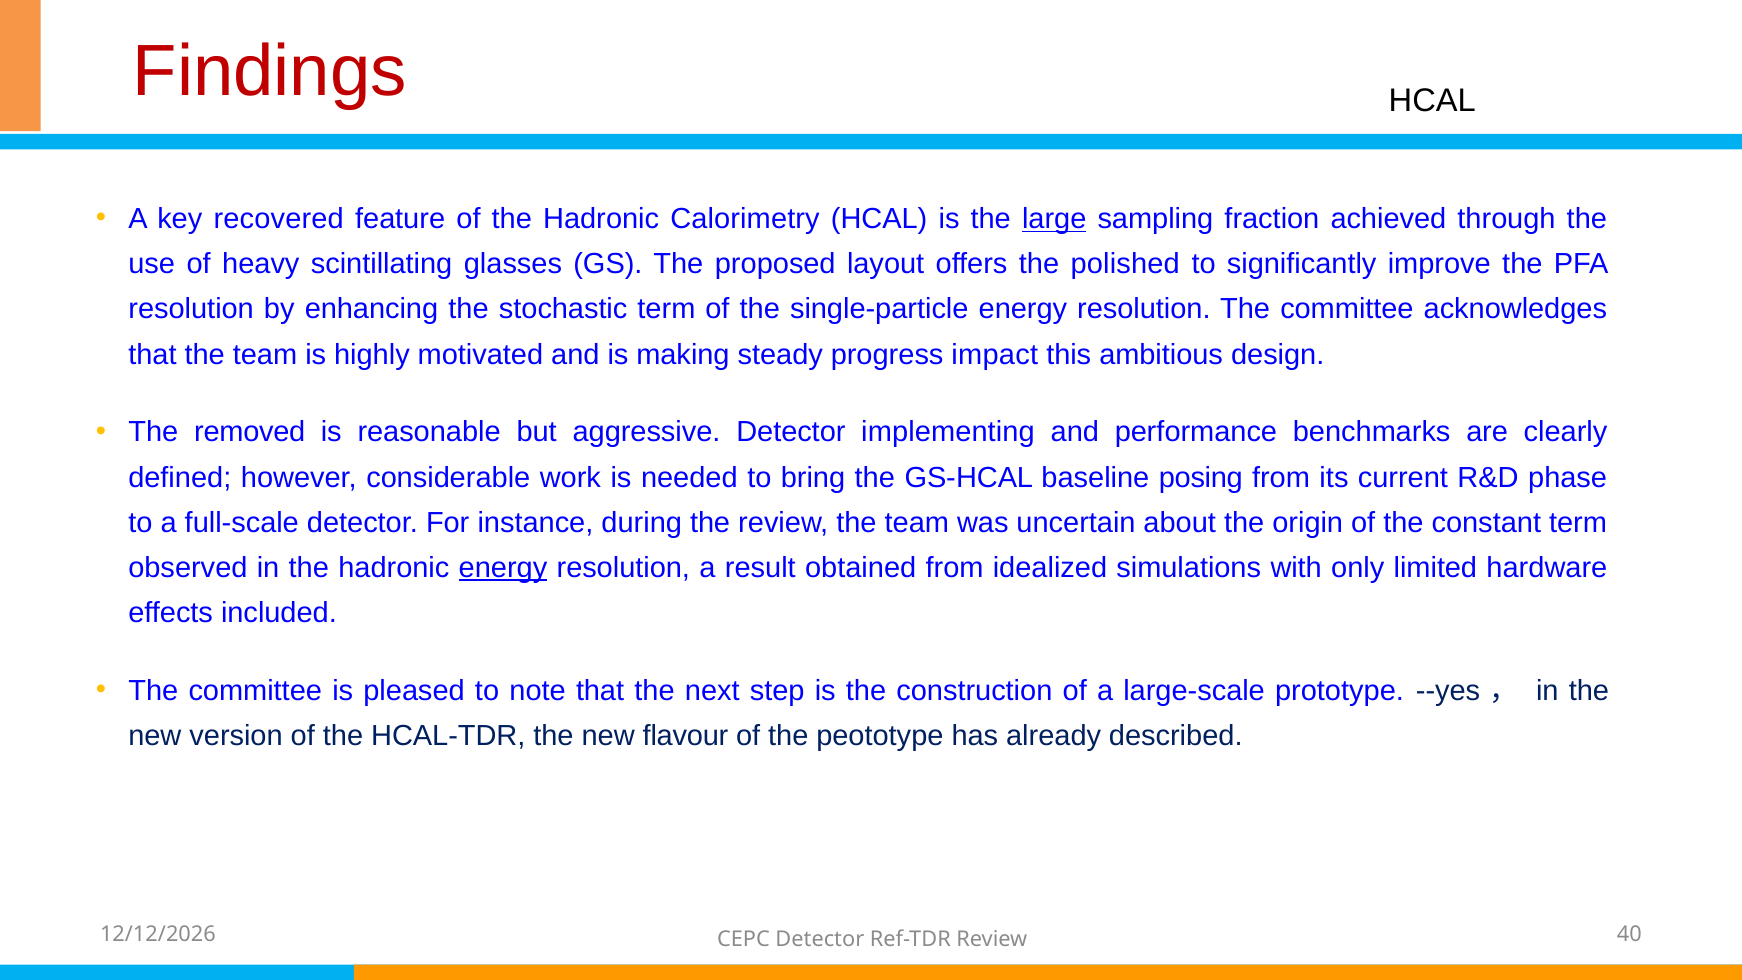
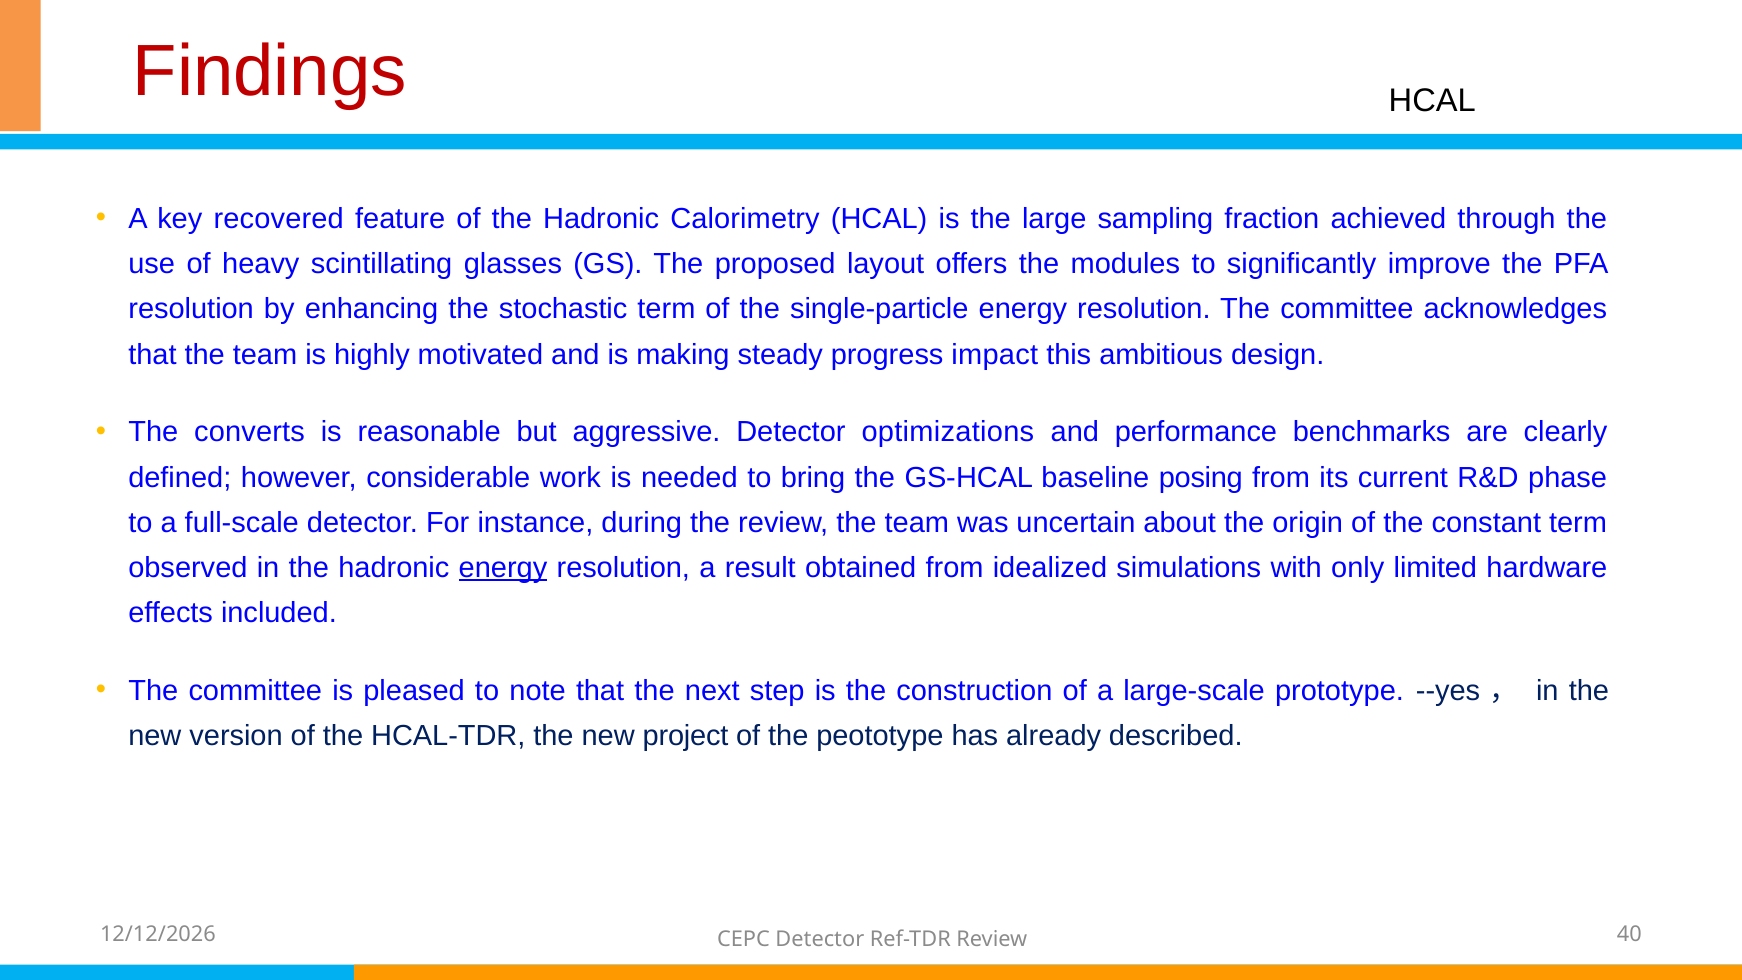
large underline: present -> none (1054, 219)
polished: polished -> modules (1125, 264)
removed: removed -> converts (250, 432)
implementing: implementing -> optimizations (948, 432)
flavour: flavour -> project (686, 736)
